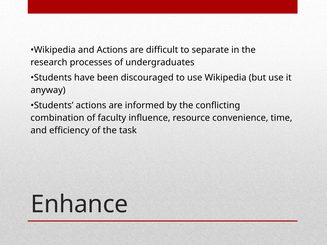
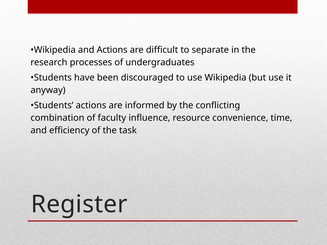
Enhance: Enhance -> Register (79, 204)
